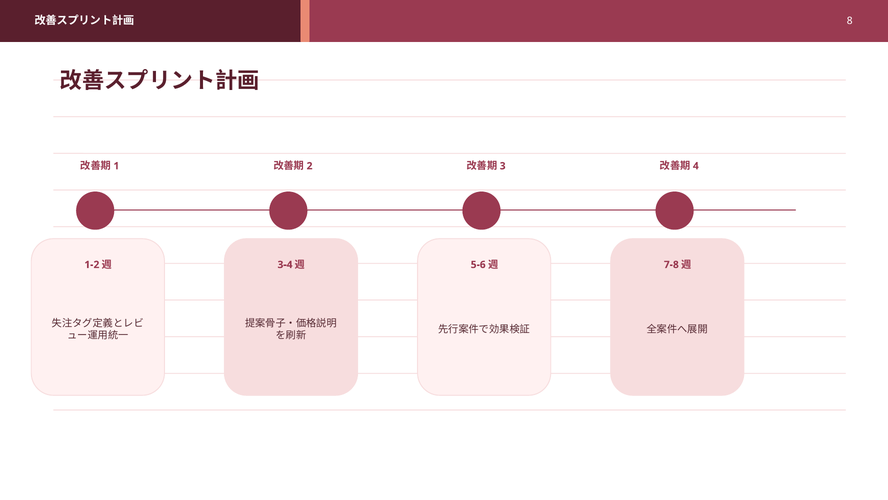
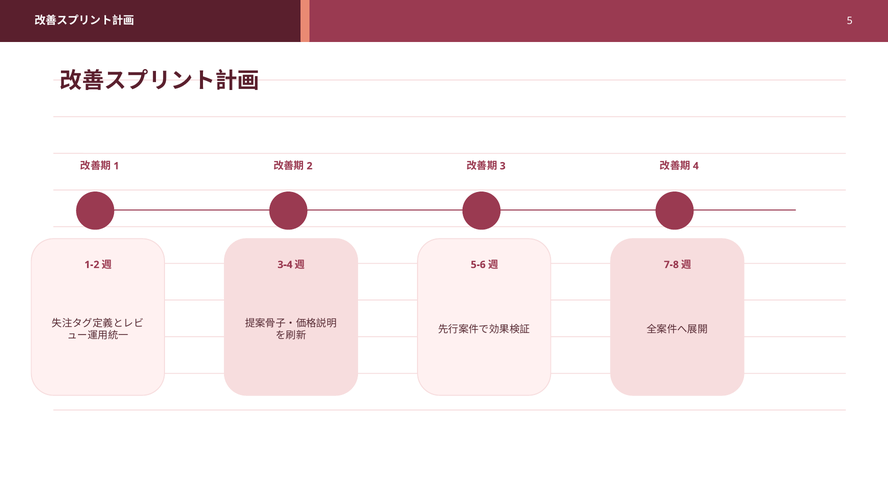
8: 8 -> 5 (850, 21)
